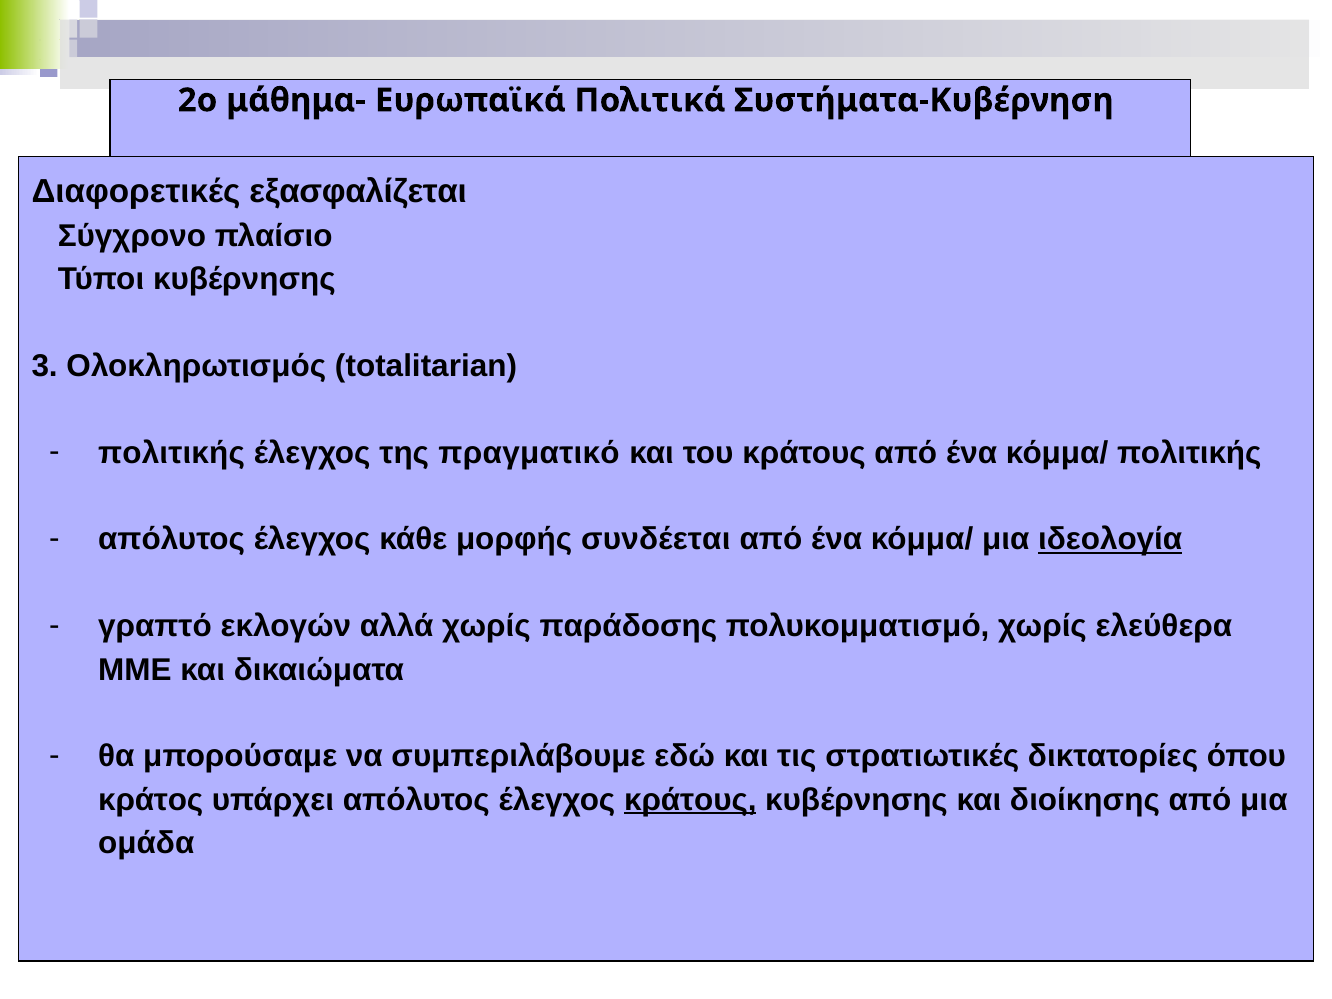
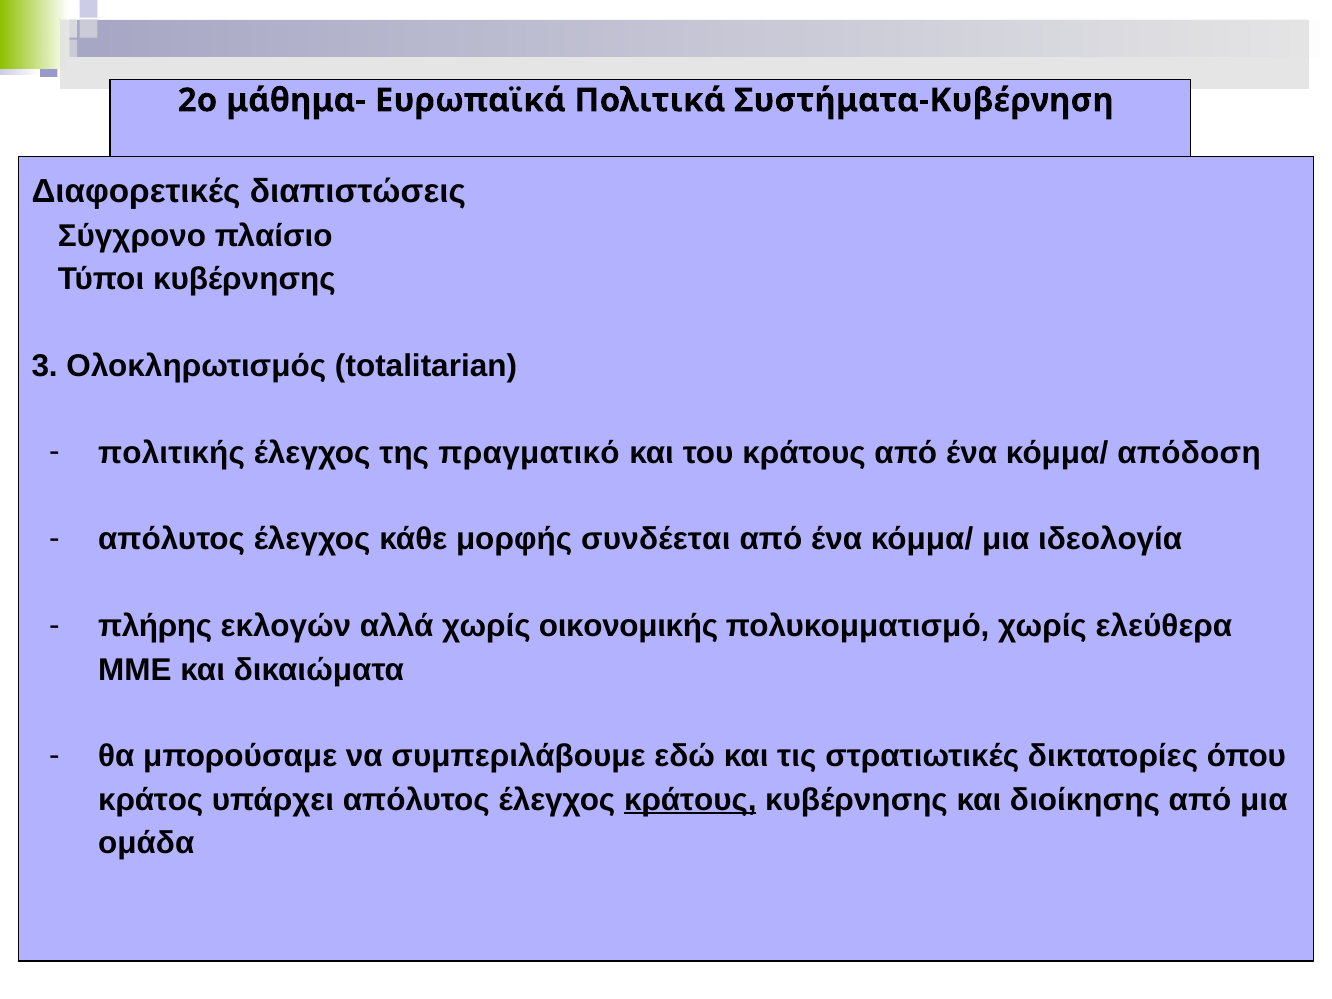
εξασφαλίζεται: εξασφαλίζεται -> διαπιστώσεις (358, 191)
κόμμα/ πολιτικής: πολιτικής -> απόδοση (1189, 453)
ιδεολογία underline: present -> none (1110, 540)
γραπτό: γραπτό -> πλήρης (155, 626)
παράδοσης: παράδοσης -> οικονομικής (629, 626)
